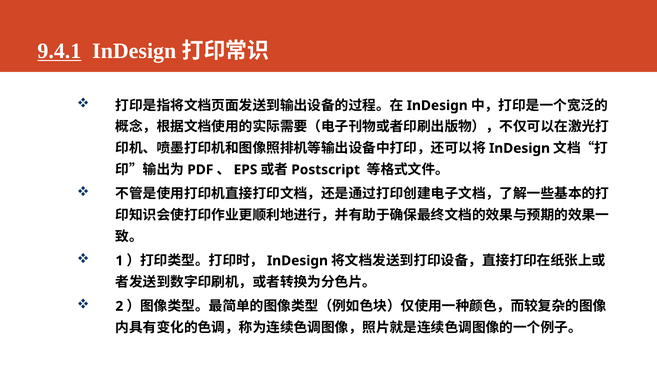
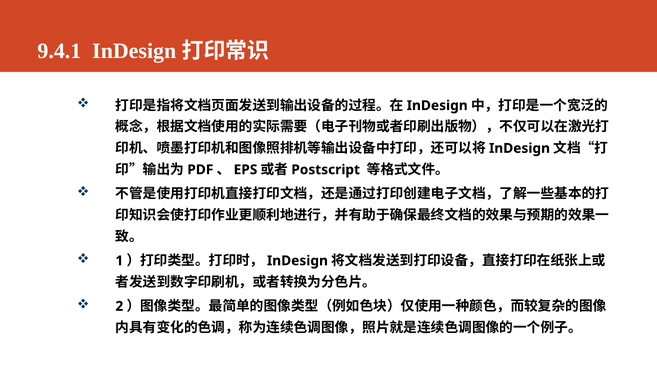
9.4.1 underline: present -> none (59, 51)
